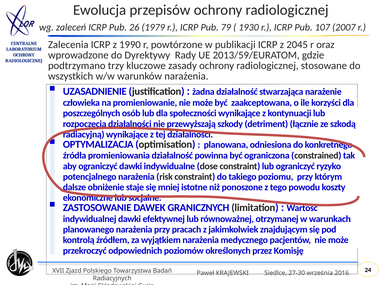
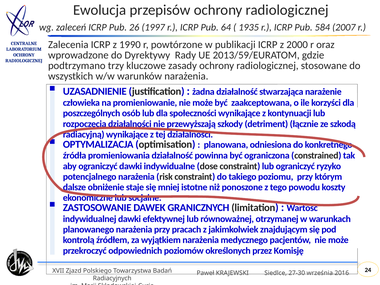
1979: 1979 -> 1997 (153, 27)
79: 79 -> 64 (226, 27)
1930: 1930 -> 1935 (249, 27)
107: 107 -> 584 (322, 27)
2045: 2045 -> 2000 (297, 45)
